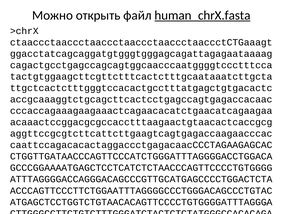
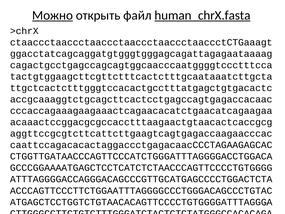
Можно underline: none -> present (52, 15)
